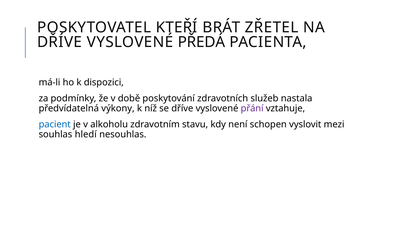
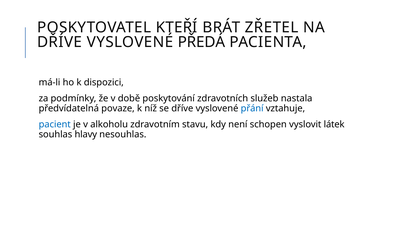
výkony: výkony -> povaze (118, 109)
přání colour: purple -> blue (252, 109)
mezi: mezi -> látek (334, 125)
hledí: hledí -> hlavy (86, 135)
